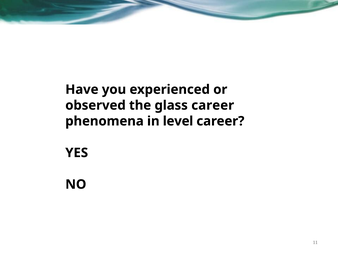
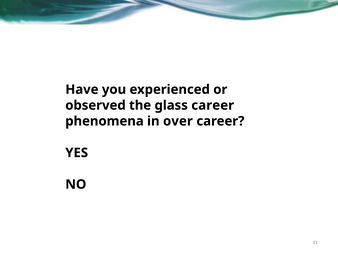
level: level -> over (178, 121)
